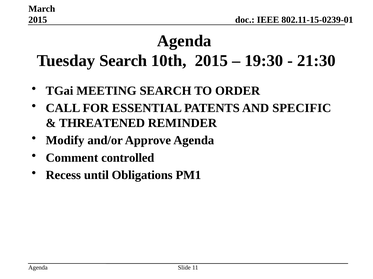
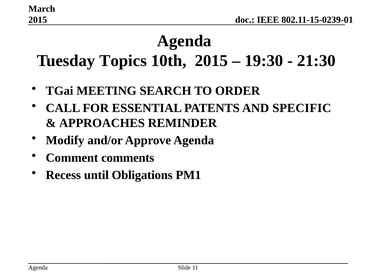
Tuesday Search: Search -> Topics (123, 61)
THREATENED: THREATENED -> APPROACHES (102, 123)
controlled: controlled -> comments (128, 158)
